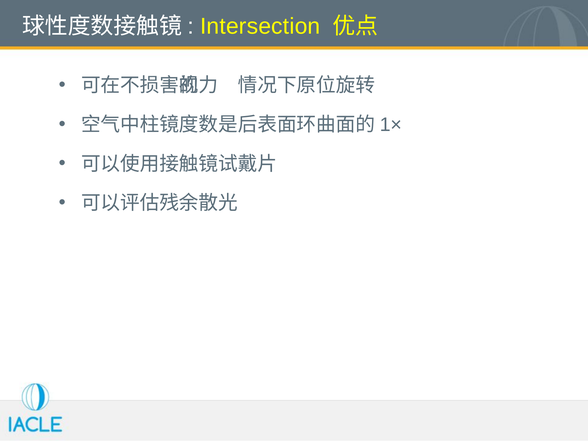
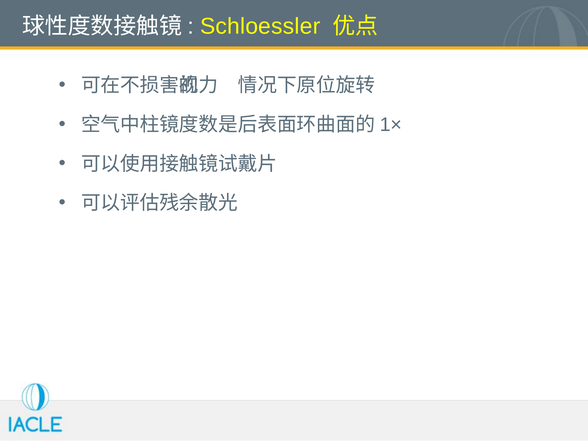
Intersection: Intersection -> Schloessler (260, 26)
